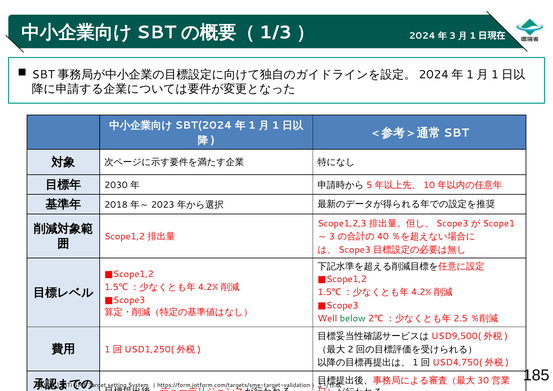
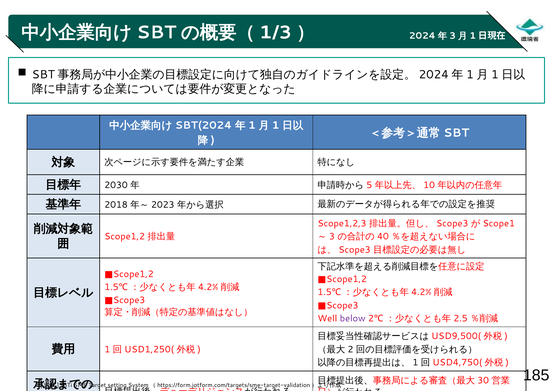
below colour: green -> purple (353, 318)
